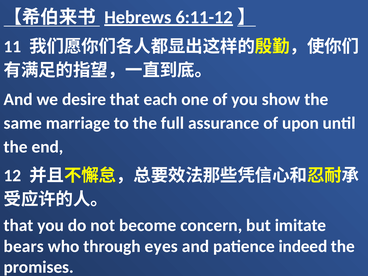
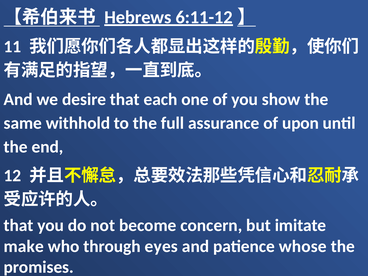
marriage: marriage -> withhold (78, 123)
bears: bears -> make (24, 246)
indeed: indeed -> whose (303, 246)
